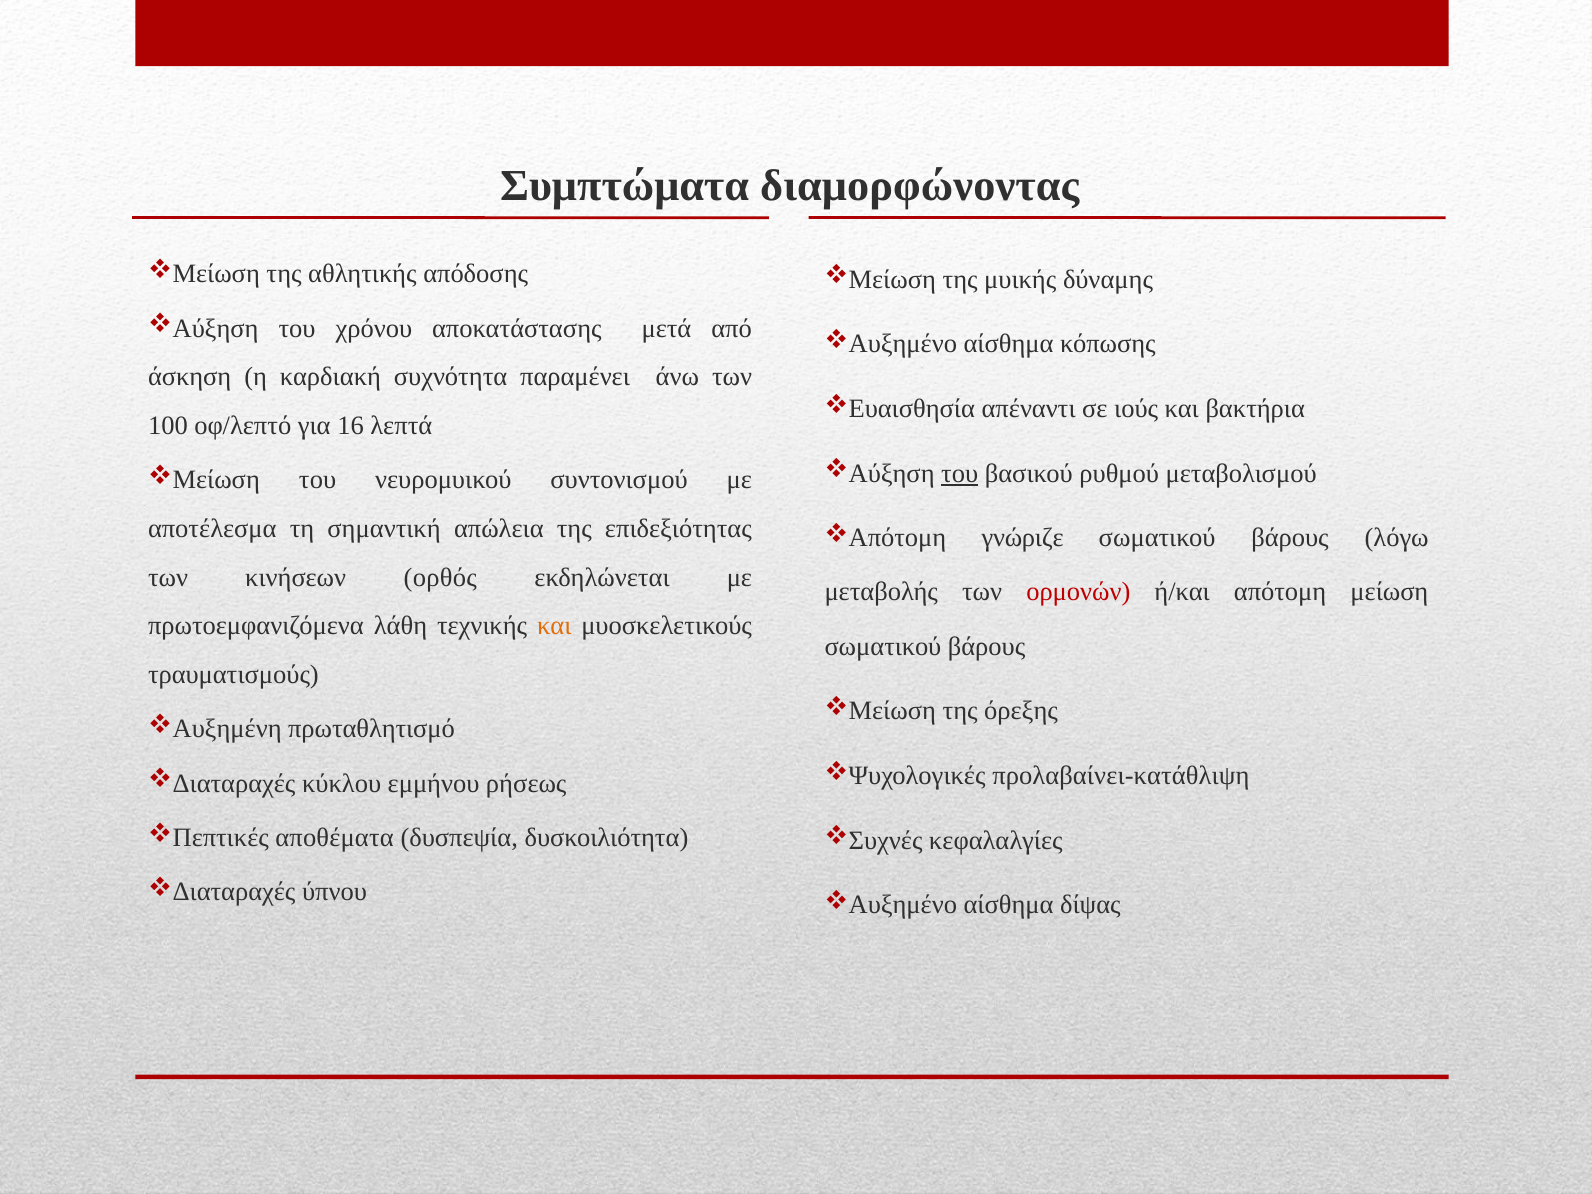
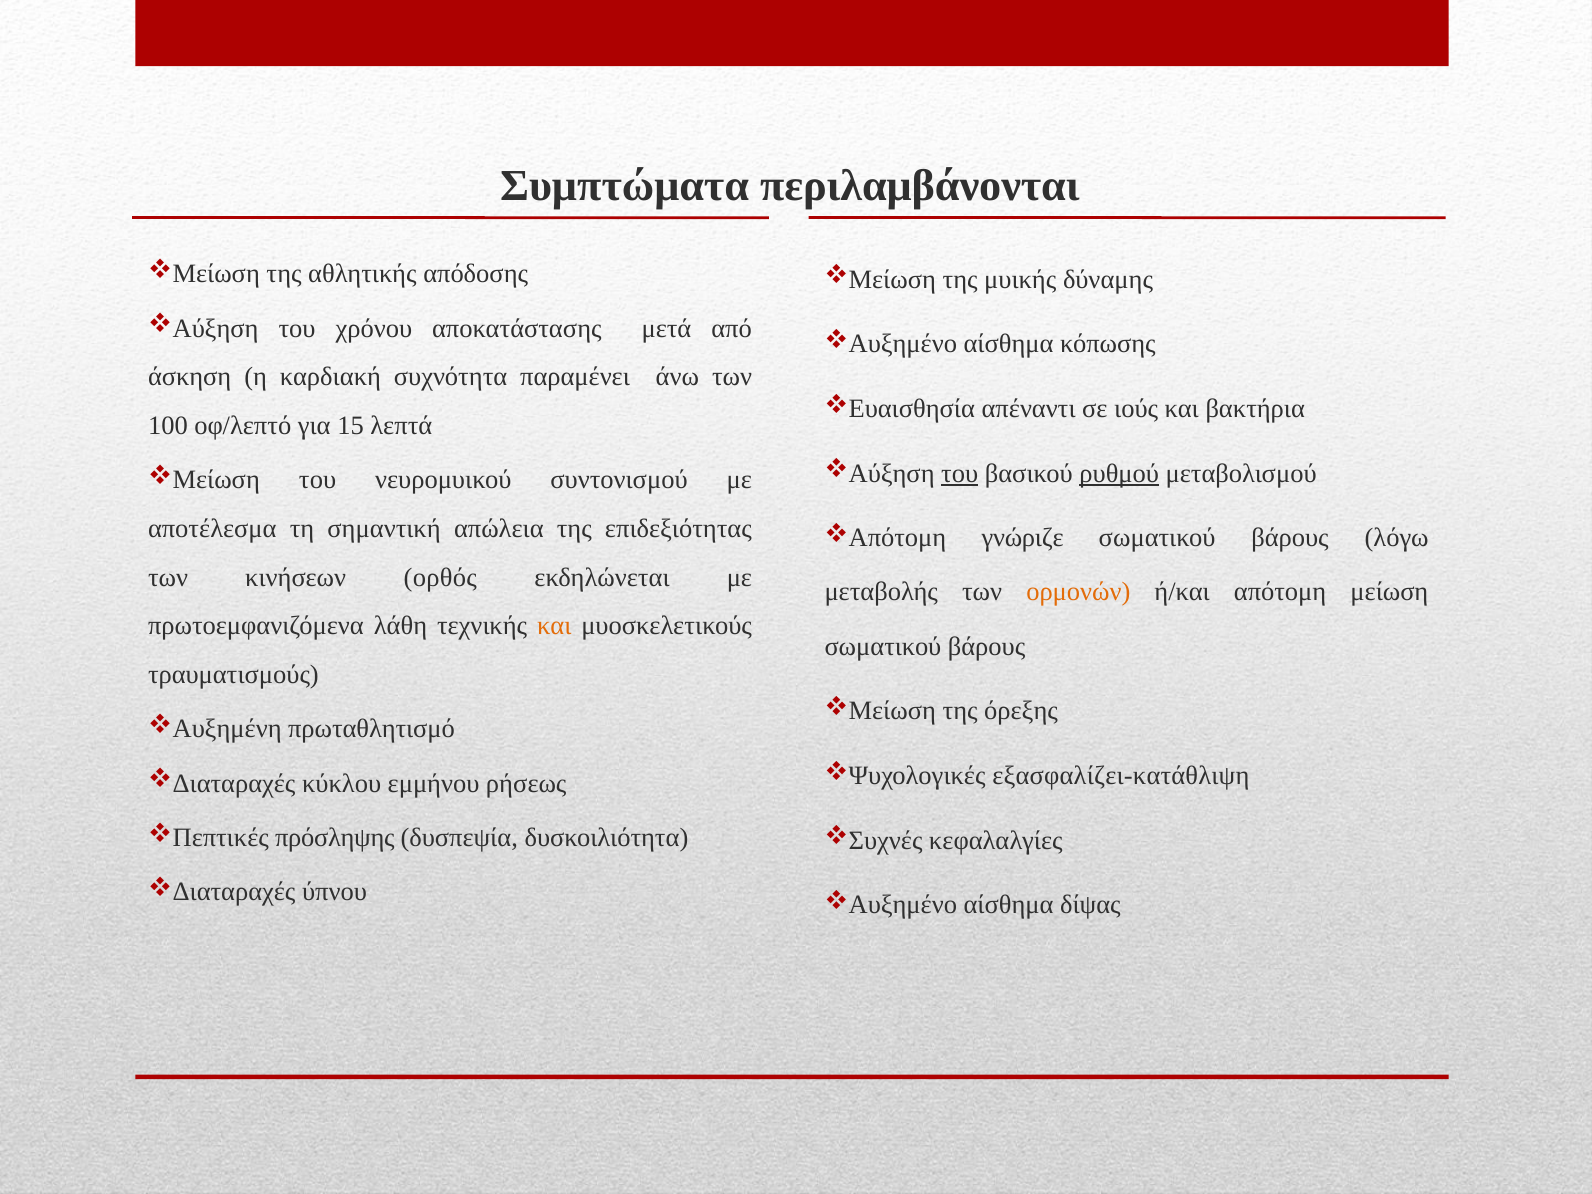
διαμορφώνοντας: διαμορφώνοντας -> περιλαμβάνονται (920, 186)
16: 16 -> 15 (351, 426)
ρυθμού underline: none -> present (1119, 473)
ορμονών colour: red -> orange (1078, 592)
προλαβαίνει-κατάθλιψη: προλαβαίνει-κατάθλιψη -> εξασφαλίζει-κατάθλιψη (1121, 776)
αποθέματα: αποθέματα -> πρόσληψης (335, 838)
